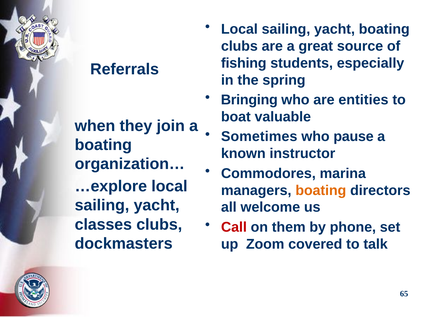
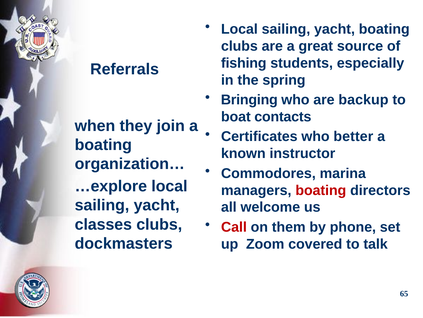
entities: entities -> backup (363, 100)
valuable: valuable -> contacts (283, 117)
Sometimes: Sometimes -> Certificates (259, 136)
pause: pause -> better (353, 136)
boating colour: orange -> red (321, 190)
